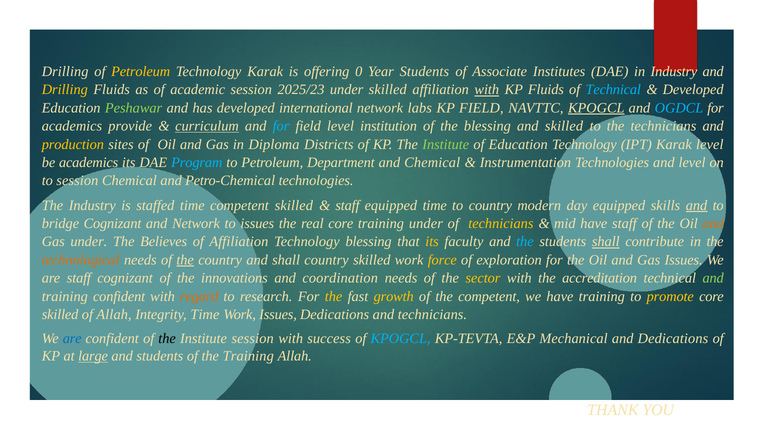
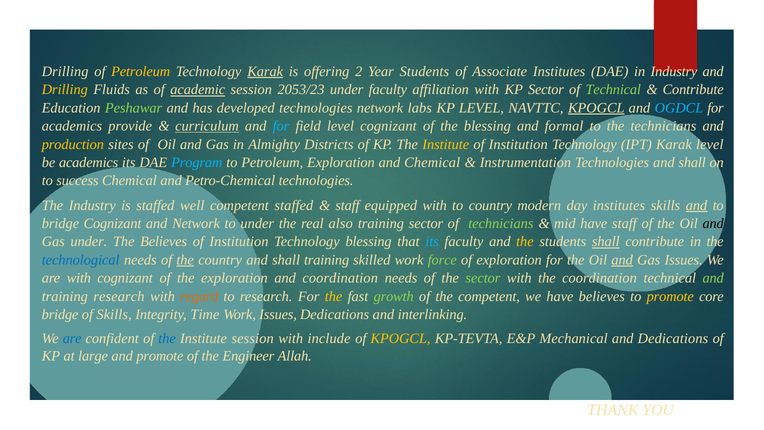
Karak underline: none -> present (265, 71)
0: 0 -> 2 (359, 71)
academic underline: none -> present (198, 90)
2025/23: 2025/23 -> 2053/23 (301, 90)
under skilled: skilled -> faculty (388, 90)
with underline: present -> none (487, 90)
KP Fluids: Fluids -> Sector (546, 90)
Technical colour: light blue -> light green (613, 90)
Developed: Developed -> Contribute (693, 90)
developed international: international -> technologies (316, 108)
KP FIELD: FIELD -> LEVEL (481, 108)
level institution: institution -> cognizant (388, 126)
and skilled: skilled -> formal (564, 126)
Diploma: Diploma -> Almighty (274, 144)
Institute colour: light green -> yellow (446, 144)
Education: Education -> Institution (518, 144)
Petroleum Department: Department -> Exploration (341, 162)
Technologies and level: level -> shall (692, 162)
to session: session -> success (77, 181)
staffed time: time -> well (192, 205)
competent skilled: skilled -> staffed (294, 205)
equipped time: time -> with (435, 205)
day equipped: equipped -> institutes (619, 205)
to issues: issues -> under (257, 223)
real core: core -> also (341, 223)
training under: under -> sector (426, 223)
technicians colour: yellow -> light green (501, 223)
and colour: orange -> black (713, 223)
Affiliation: Affiliation -> Institution (239, 242)
its colour: yellow -> light blue (432, 242)
the colour: light blue -> yellow (525, 242)
technological colour: orange -> blue (81, 260)
shall country: country -> training (327, 260)
force colour: yellow -> light green (442, 260)
and underline: none -> present (622, 260)
are staff: staff -> with (79, 278)
the innovations: innovations -> exploration (234, 278)
sector colour: yellow -> light green (483, 278)
the accreditation: accreditation -> coordination (600, 278)
training confident: confident -> research (119, 296)
growth colour: yellow -> light green (394, 296)
have training: training -> believes (602, 296)
skilled: skilled -> bridge (60, 314)
of Allah: Allah -> Skills (114, 314)
and technicians: technicians -> interlinking (432, 314)
the colour: black -> blue (167, 338)
success: success -> include (329, 338)
KPOGCL colour: light blue -> yellow (401, 338)
large underline: present -> none (93, 356)
and students: students -> promote (160, 356)
the Training: Training -> Engineer (248, 356)
